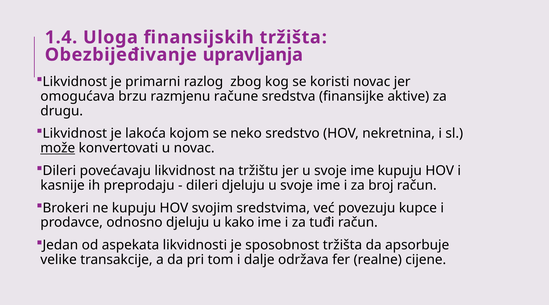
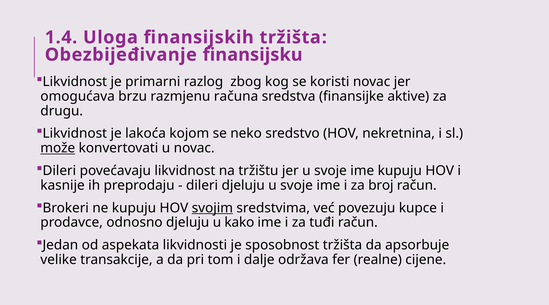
upravljanja: upravljanja -> finansijsku (253, 55)
račune: račune -> računa (236, 96)
svojim underline: none -> present (212, 208)
